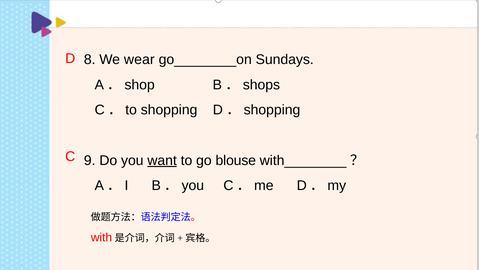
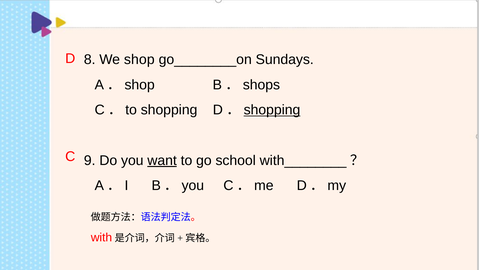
We wear: wear -> shop (139, 59)
shopping underline: none -> present (272, 110)
blouse: blouse -> school (236, 160)
